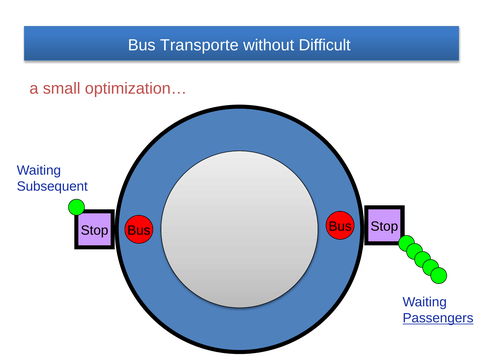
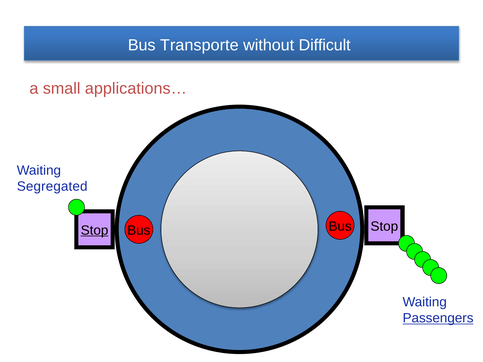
optimization…: optimization… -> applications… (136, 89)
Subsequent: Subsequent -> Segregated (52, 187)
Stop underline: none -> present (95, 230)
